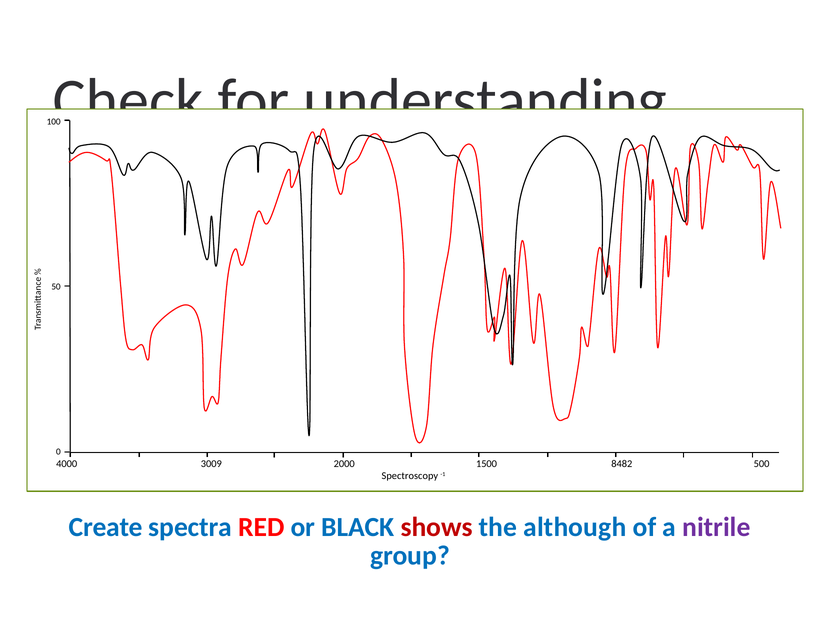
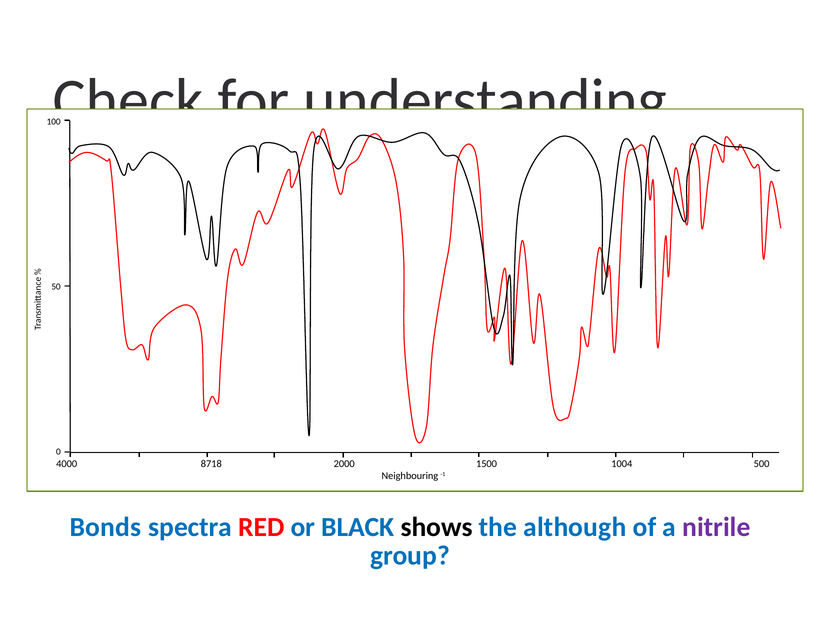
3009: 3009 -> 8718 (211, 464)
8482: 8482 -> 1004 (622, 464)
Spectroscopy: Spectroscopy -> Neighbouring (410, 476)
Create: Create -> Bonds (106, 528)
shows colour: red -> black (437, 528)
